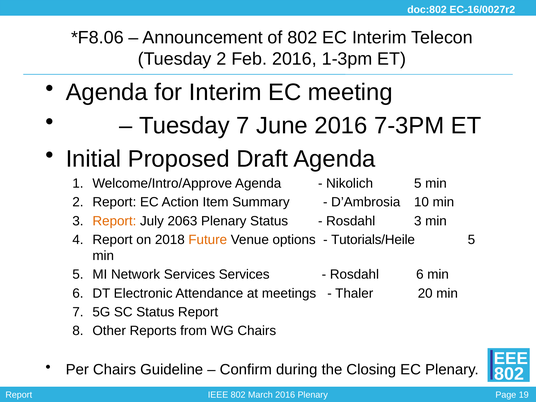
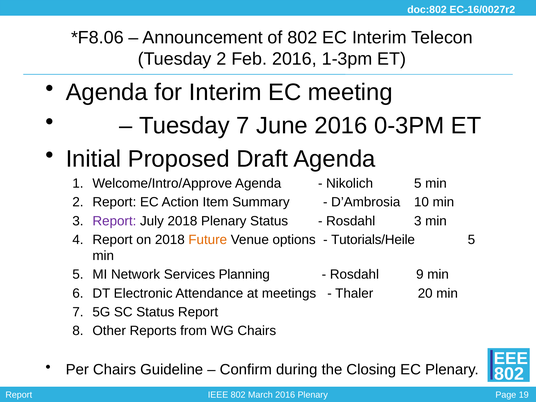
7-3PM: 7-3PM -> 0-3PM (409, 126)
Report colour: orange -> purple (114, 221)
July 2063: 2063 -> 2018 (182, 221)
Services Services: Services -> Planning (244, 275)
Rosdahl 6: 6 -> 9 (420, 275)
